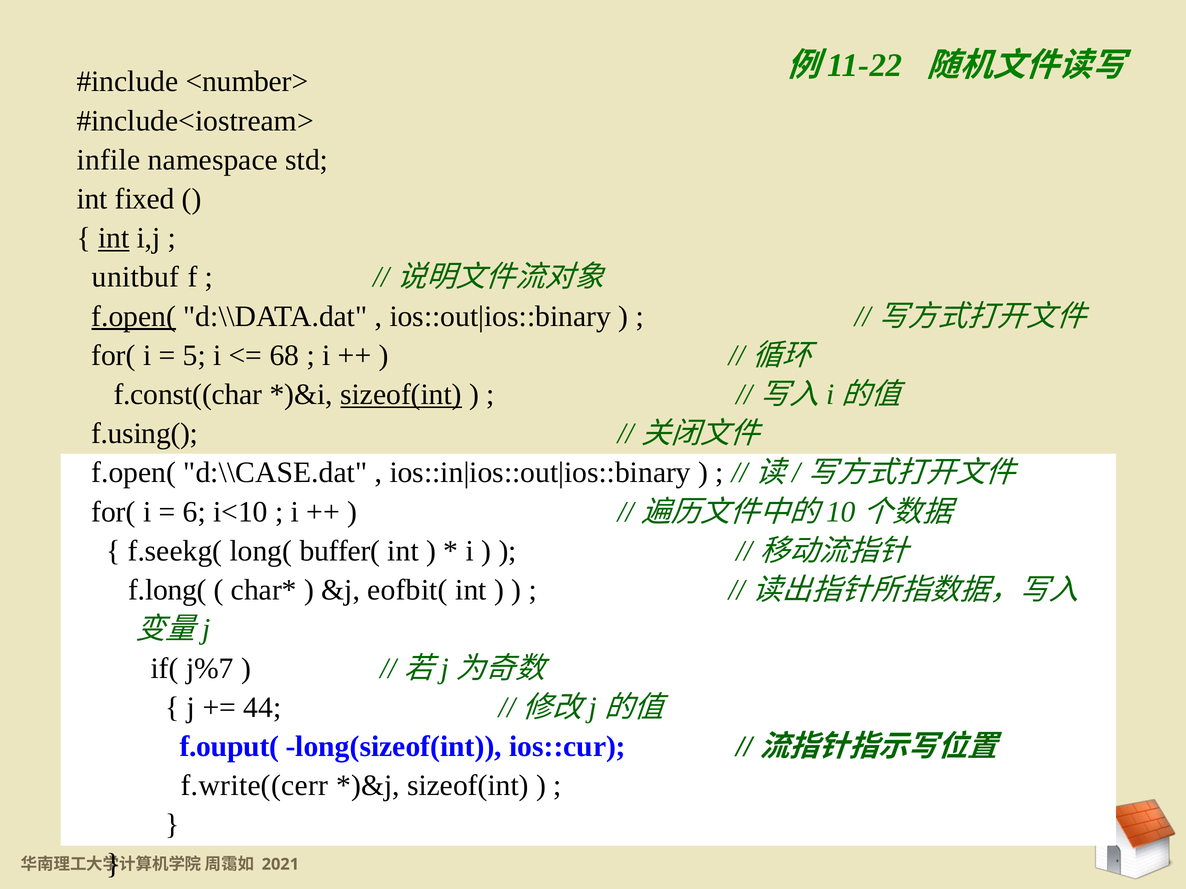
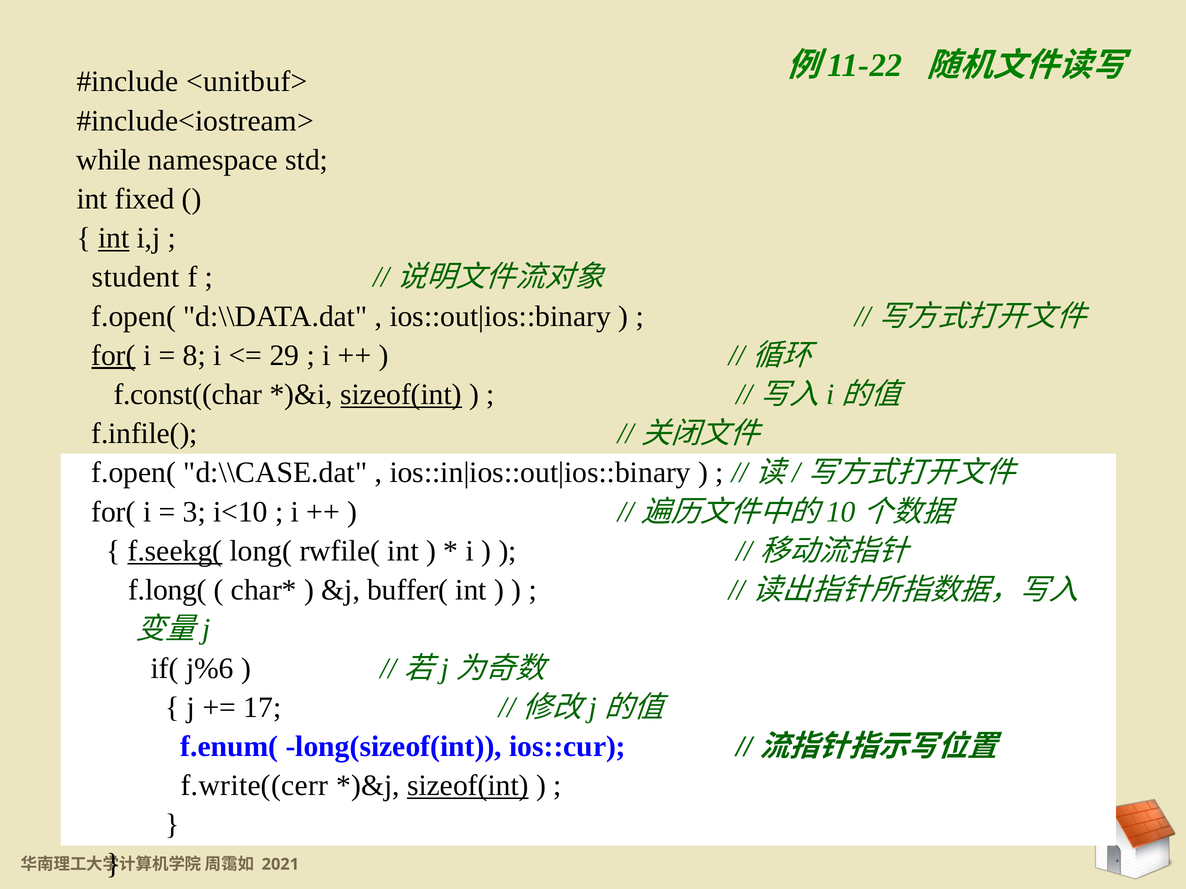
<number>: <number> -> <unitbuf> (247, 82)
infile: infile -> while (109, 160)
unitbuf: unitbuf -> student (136, 277)
f.open( underline: present -> none (134, 316)
for( underline: none -> present (114, 356)
5: 5 -> 8 (194, 356)
68: 68 -> 29 (284, 356)
f.using(: f.using( -> f.infile( (144, 434)
6: 6 -> 3 (194, 512)
f.seekg( underline: none -> present (175, 551)
buffer(: buffer( -> rwfile( (340, 551)
eofbit(: eofbit( -> buffer( (408, 590)
j%7: j%7 -> j%6 (210, 669)
44: 44 -> 17 (262, 708)
f.ouput(: f.ouput( -> f.enum( (229, 747)
sizeof(int underline: none -> present (468, 786)
